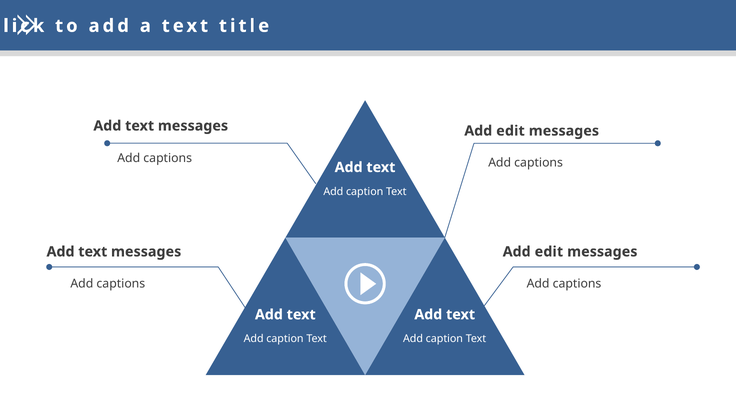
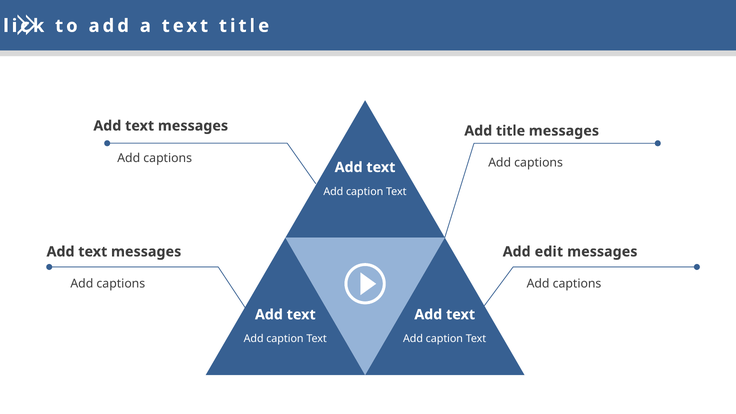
edit: edit -> title (511, 131)
